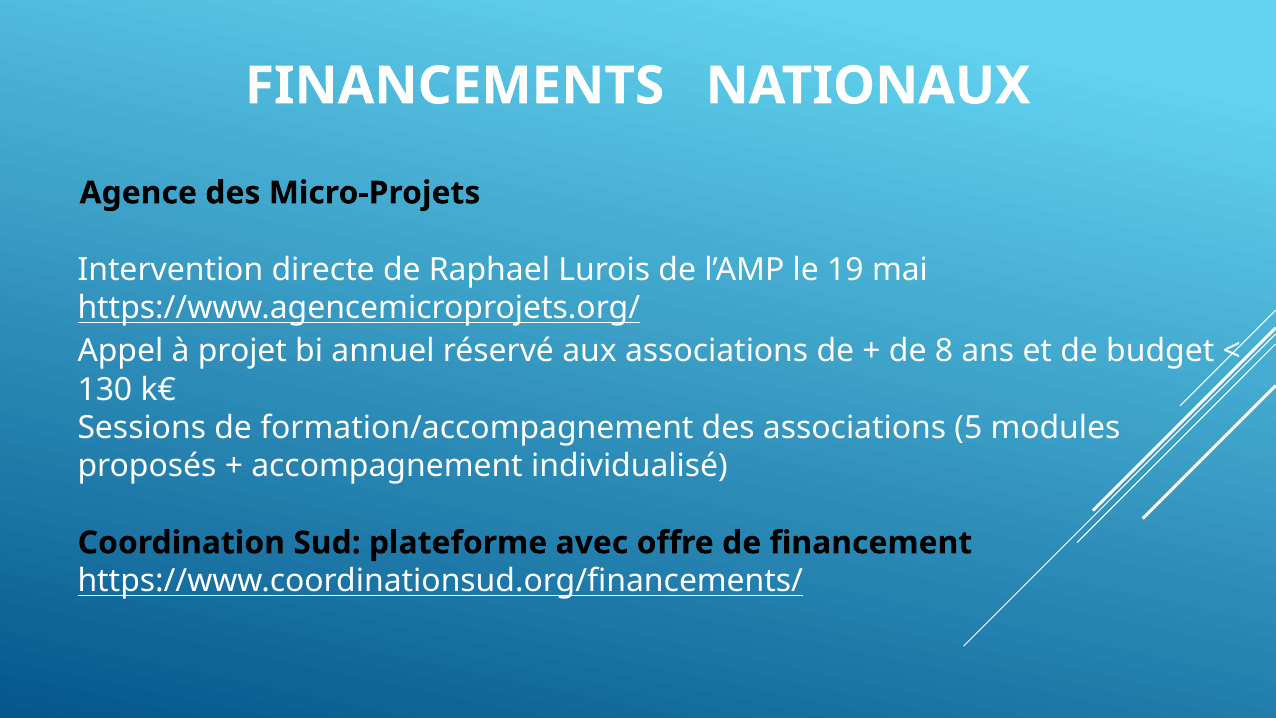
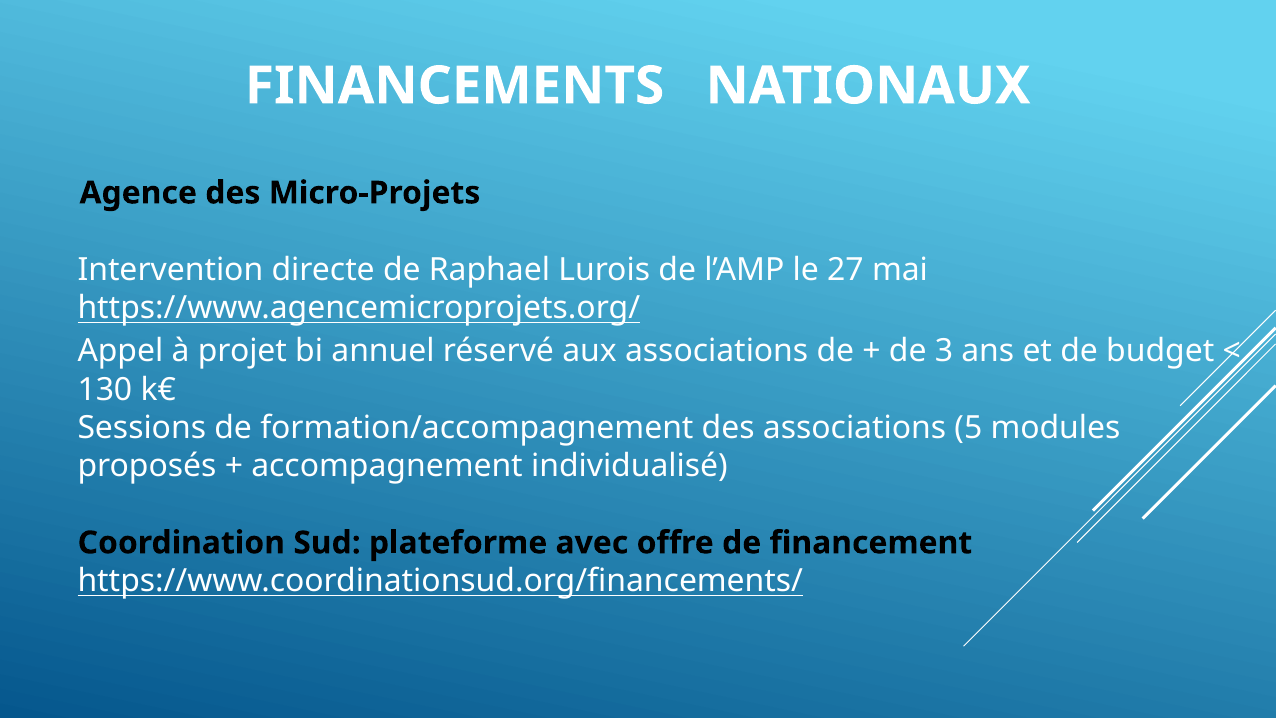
19: 19 -> 27 (845, 269)
8: 8 -> 3 (944, 351)
